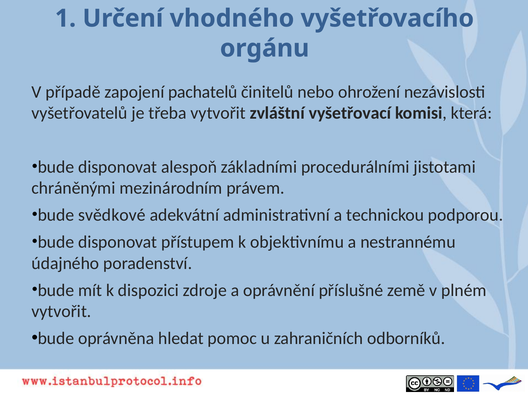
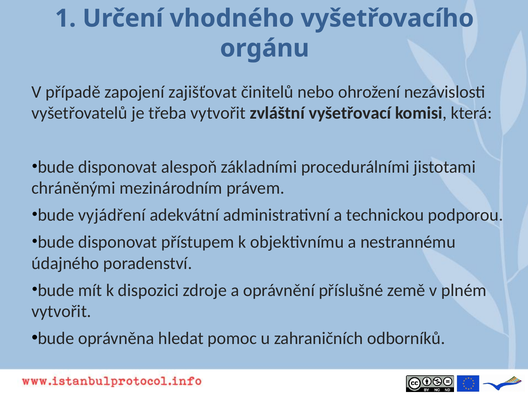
pachatelů: pachatelů -> zajišťovat (203, 92)
svědkové: svědkové -> vyjádření (112, 215)
